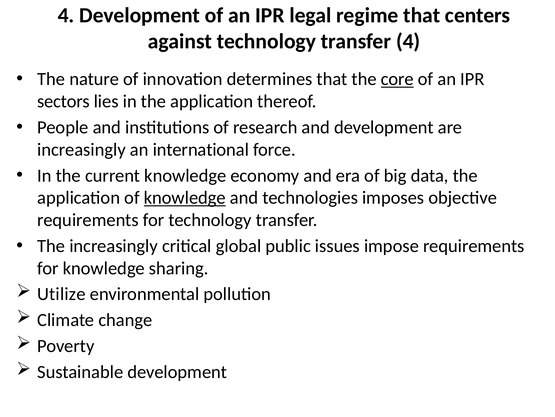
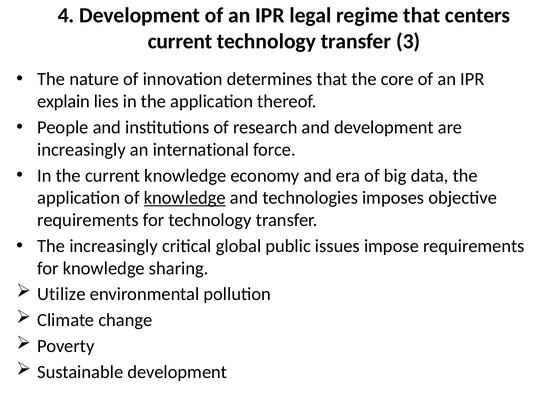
against: against -> current (180, 41)
transfer 4: 4 -> 3 (408, 41)
core underline: present -> none (397, 79)
sectors: sectors -> explain (63, 101)
